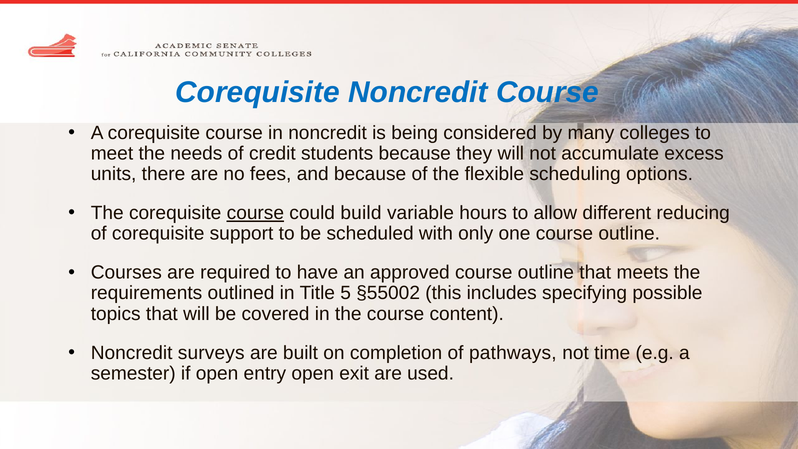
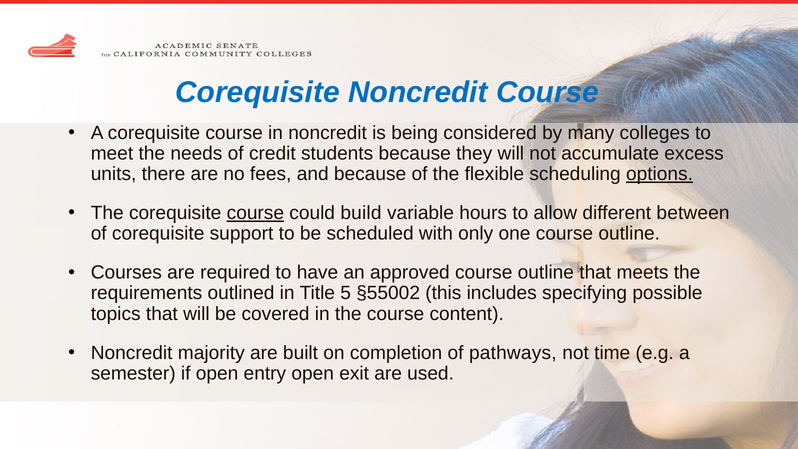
options underline: none -> present (659, 174)
reducing: reducing -> between (693, 213)
surveys: surveys -> majority (211, 353)
